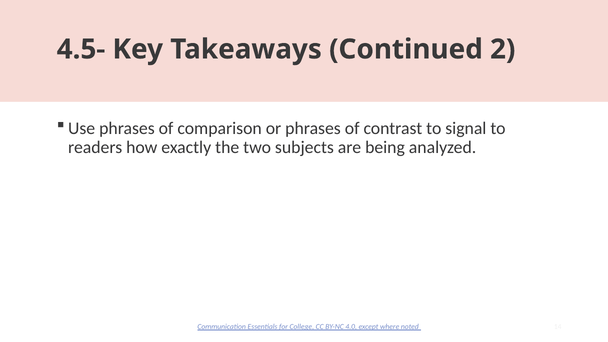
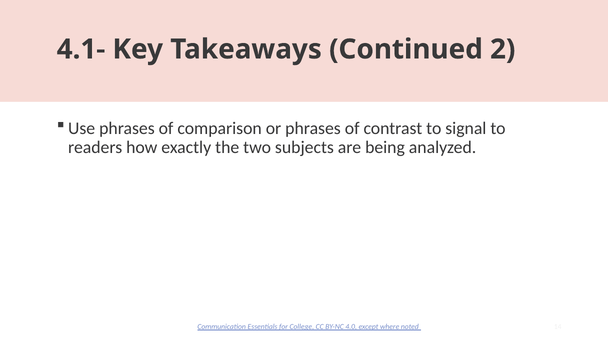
4.5-: 4.5- -> 4.1- (81, 49)
